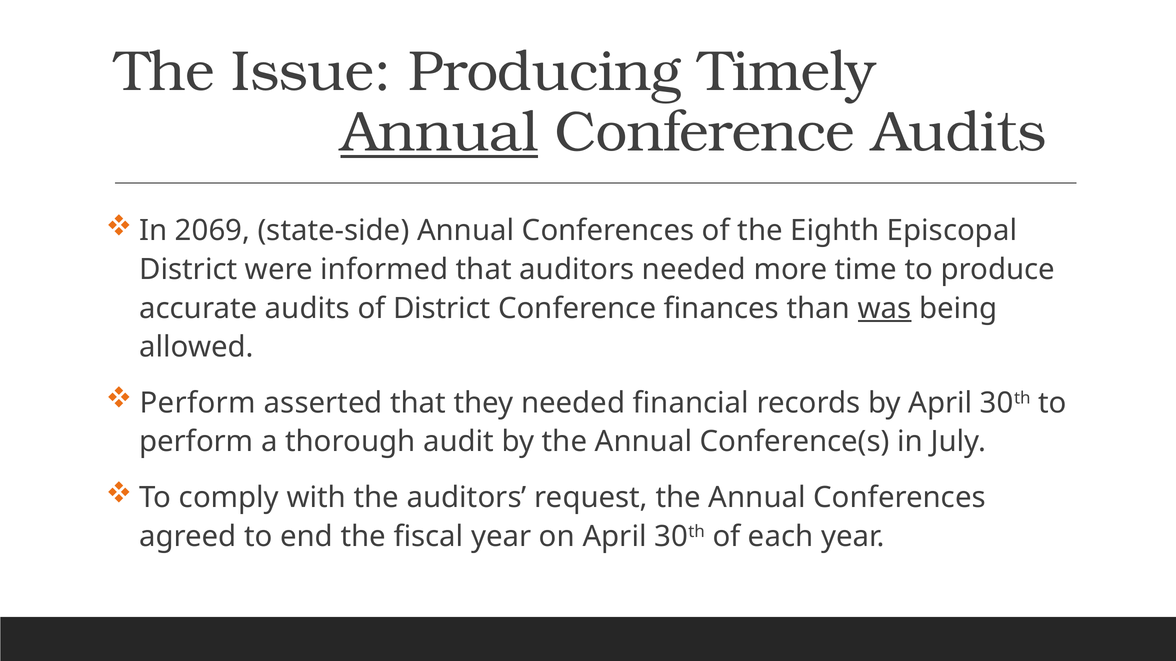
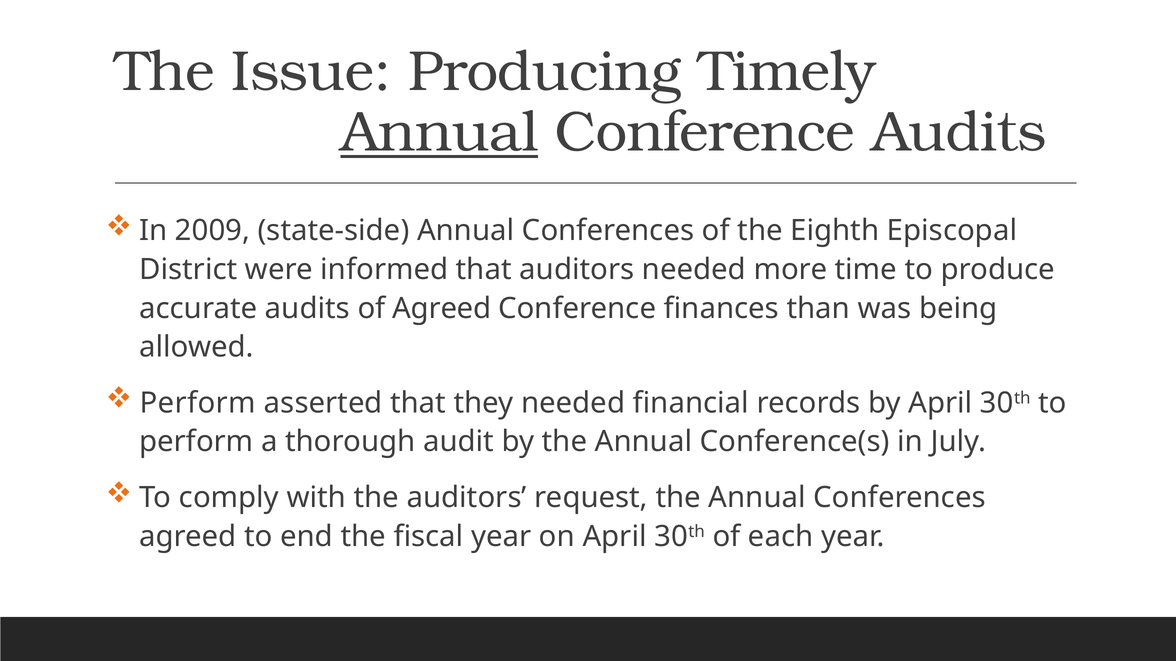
2069: 2069 -> 2009 (212, 231)
of District: District -> Agreed (442, 309)
was underline: present -> none (885, 309)
